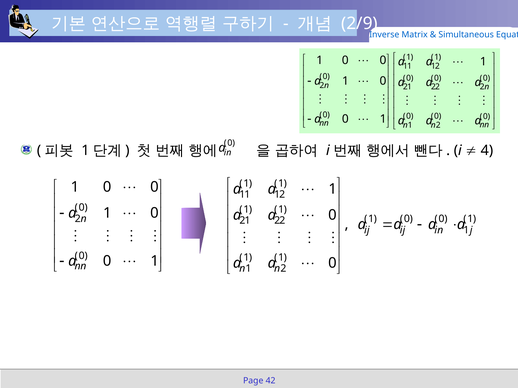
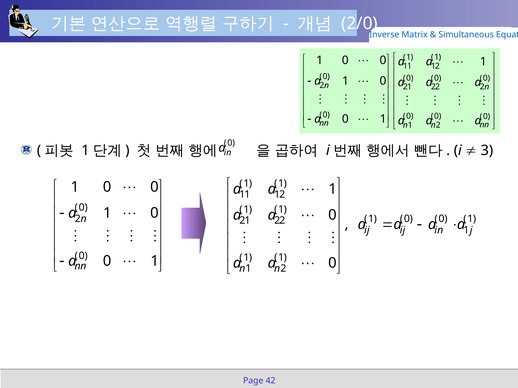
2/9: 2/9 -> 2/0 (359, 23)
4: 4 -> 3 (487, 151)
